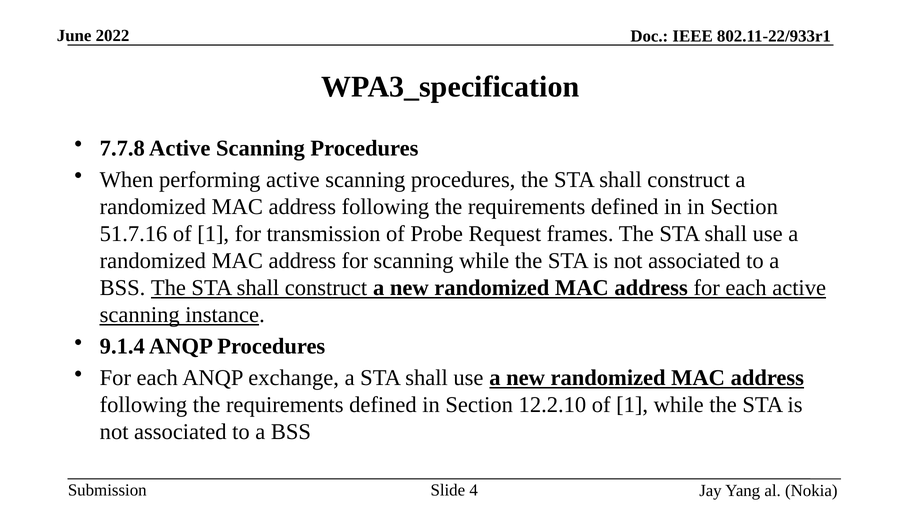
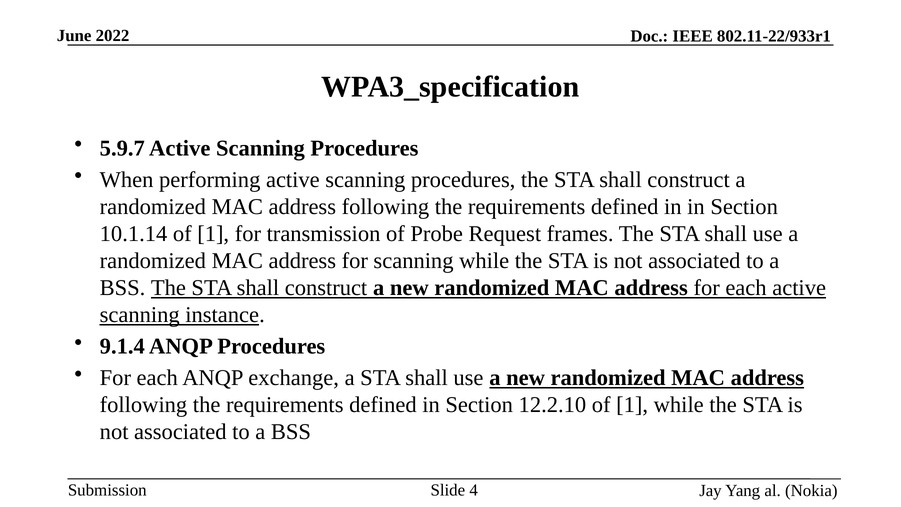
7.7.8: 7.7.8 -> 5.9.7 (122, 148)
51.7.16: 51.7.16 -> 10.1.14 (134, 234)
